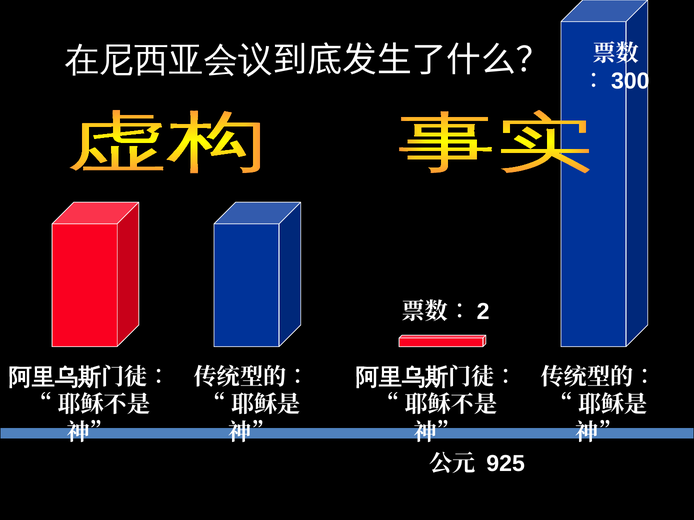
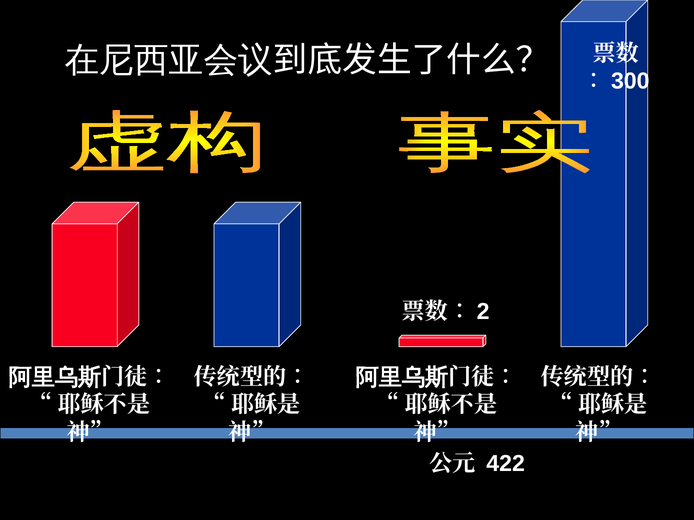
925: 925 -> 422 (506, 464)
